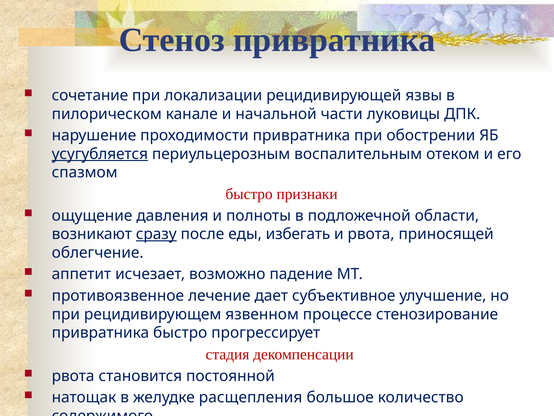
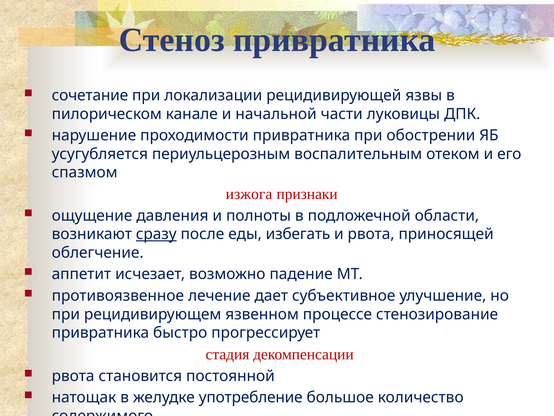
усугубляется underline: present -> none (100, 154)
быстро: быстро -> изжога (249, 194)
расщепления: расщепления -> употребление (251, 397)
